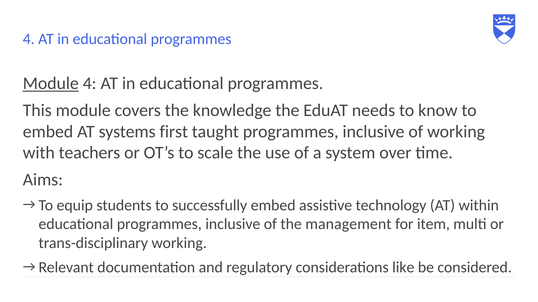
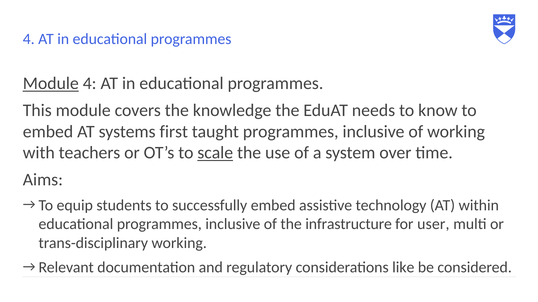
scale underline: none -> present (215, 153)
management: management -> infrastructure (349, 224)
item: item -> user (433, 224)
